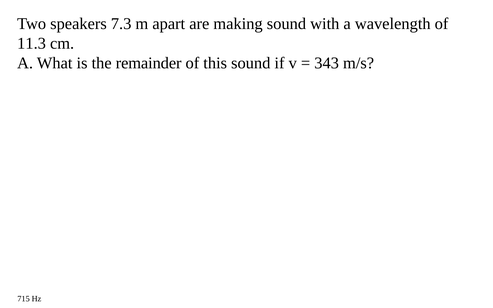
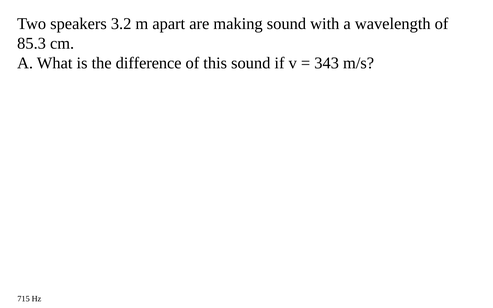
7.3: 7.3 -> 3.2 (121, 24)
11.3: 11.3 -> 85.3 (32, 43)
remainder: remainder -> difference (149, 63)
